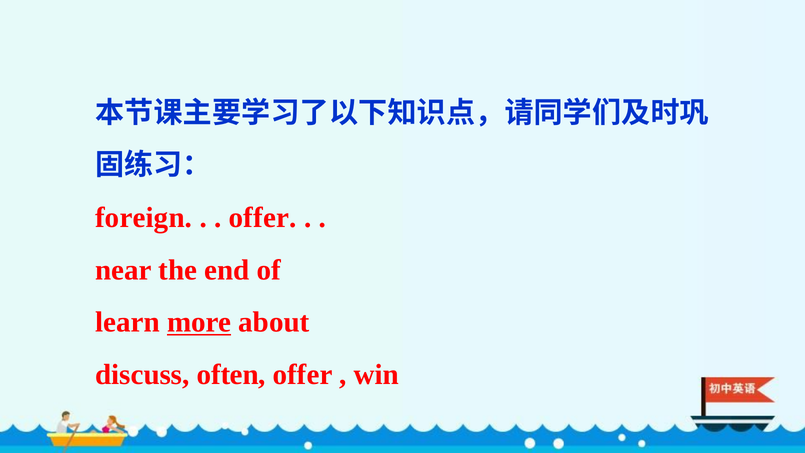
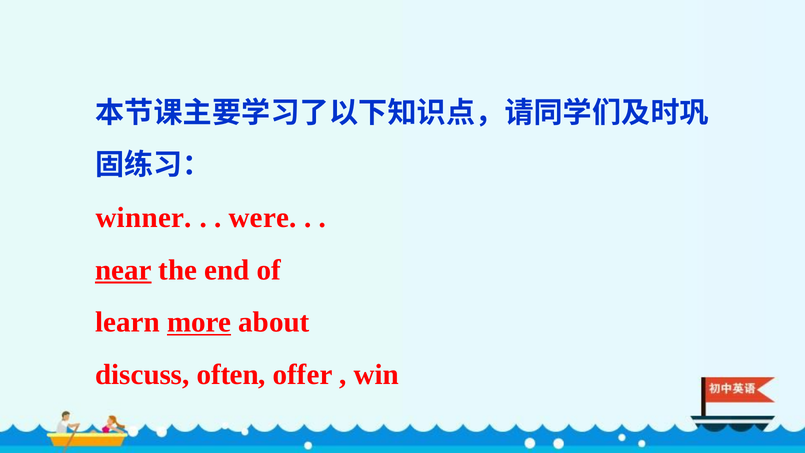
foreign: foreign -> winner (144, 218)
offer: offer -> were (263, 218)
near underline: none -> present (123, 270)
